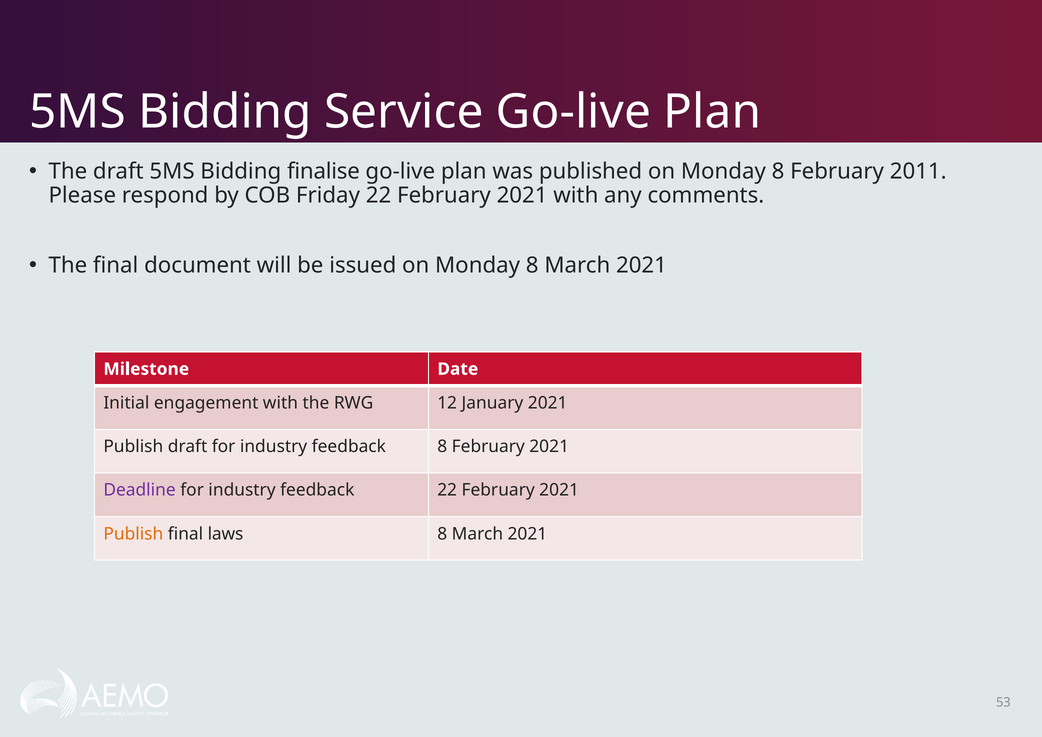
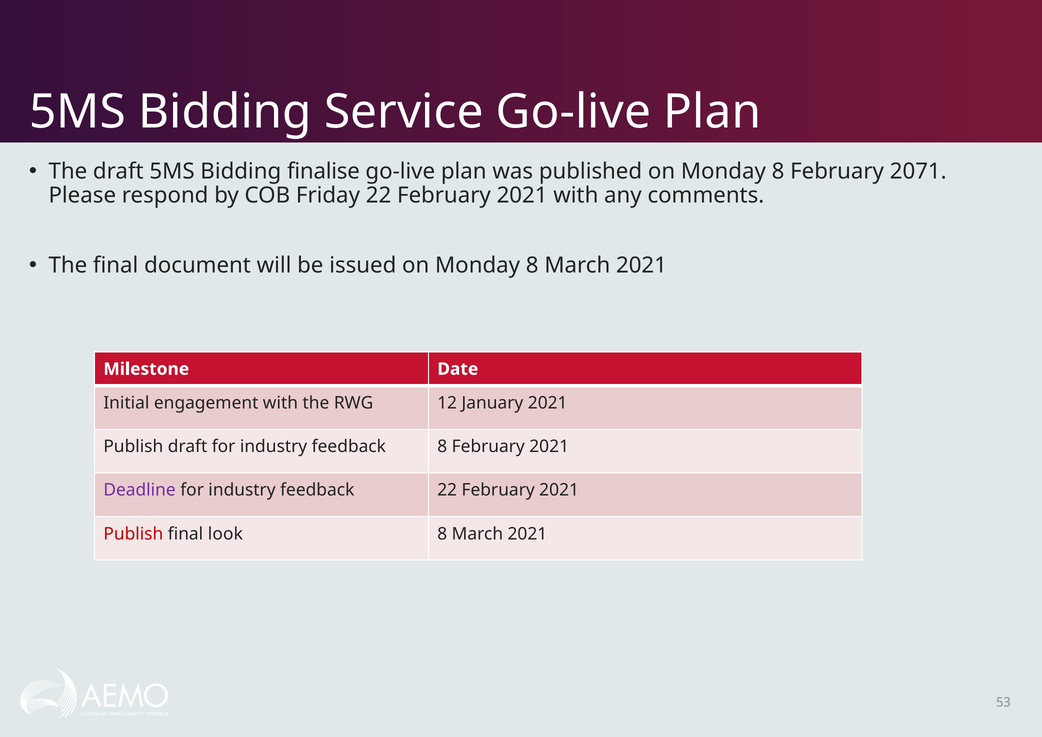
2011: 2011 -> 2071 (918, 171)
Publish colour: orange -> red (133, 534)
laws: laws -> look (225, 534)
